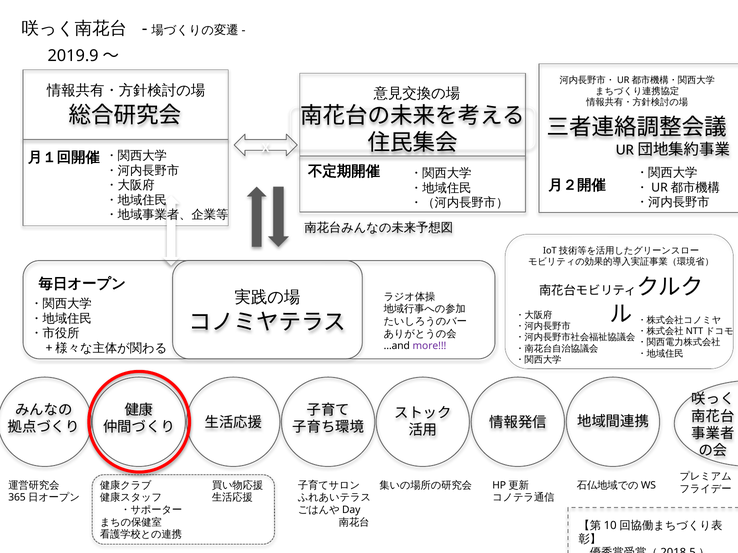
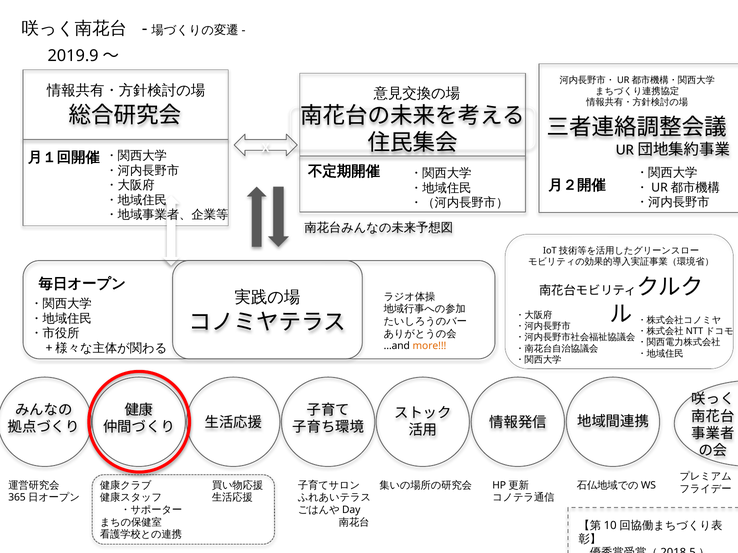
more colour: purple -> orange (429, 346)
